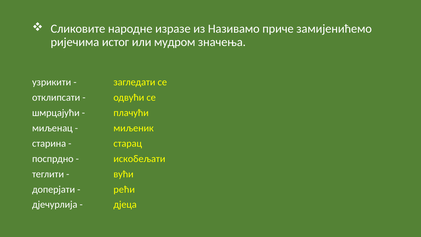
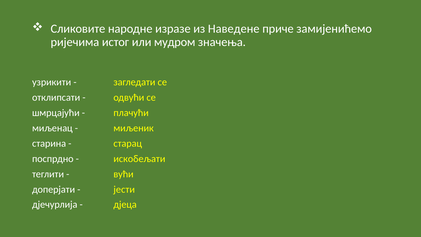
Називамо: Називамо -> Наведене (234, 29)
рећи: рећи -> јести (124, 189)
